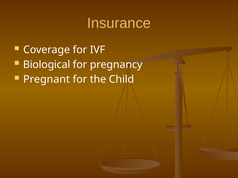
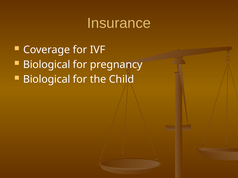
Pregnant: Pregnant -> Biological (47, 80)
